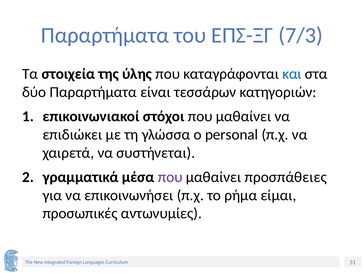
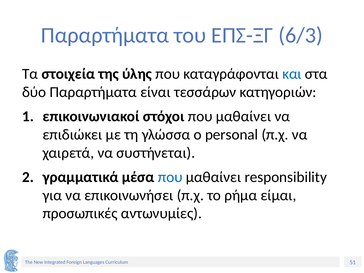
7/3: 7/3 -> 6/3 (301, 35)
που colour: purple -> blue (170, 177)
προσπάθειες: προσπάθειες -> responsibility (286, 177)
